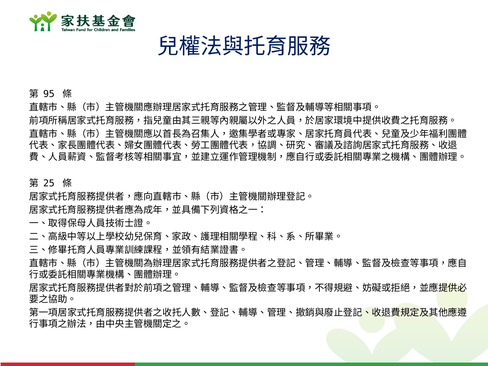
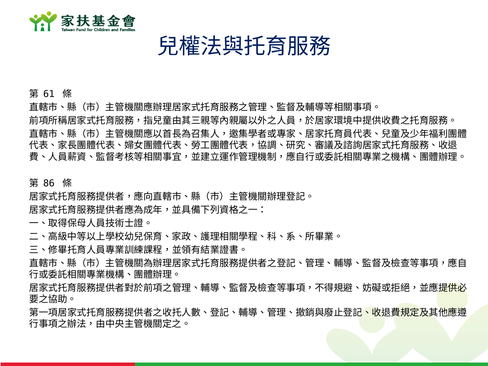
95: 95 -> 61 (49, 94)
25: 25 -> 86 (49, 183)
